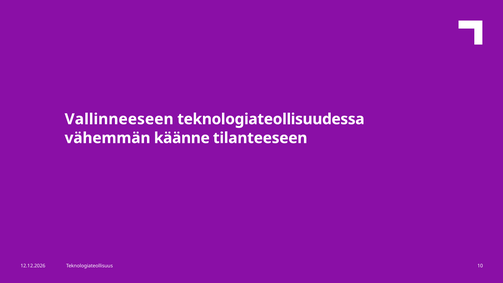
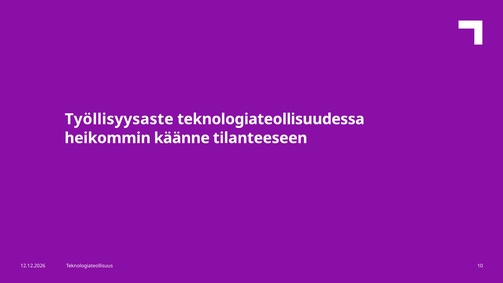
Vallinneeseen: Vallinneeseen -> Työllisyysaste (119, 119)
vähemmän: vähemmän -> heikommin (108, 138)
